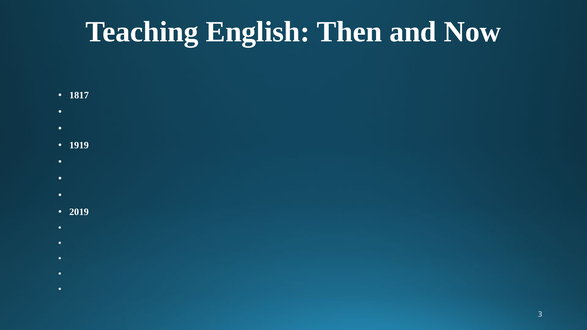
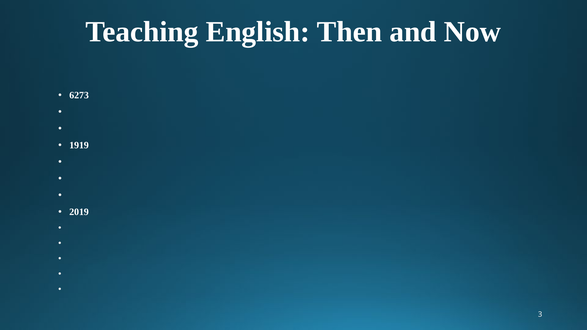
1817: 1817 -> 6273 (79, 95)
